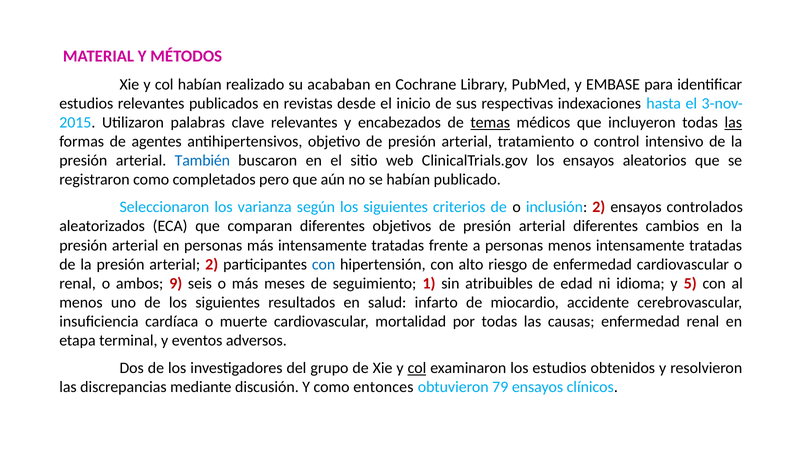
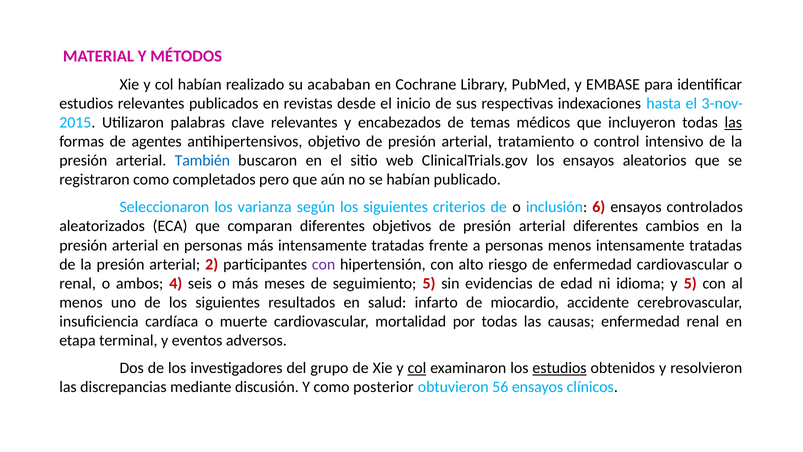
temas underline: present -> none (490, 123)
inclusión 2: 2 -> 6 (599, 207)
con colour: blue -> purple (324, 264)
9: 9 -> 4 (176, 283)
seguimiento 1: 1 -> 5 (429, 283)
atribuibles: atribuibles -> evidencias (499, 283)
estudios underline: none -> present (560, 368)
entonces: entonces -> posterior (383, 387)
79: 79 -> 56 (500, 387)
